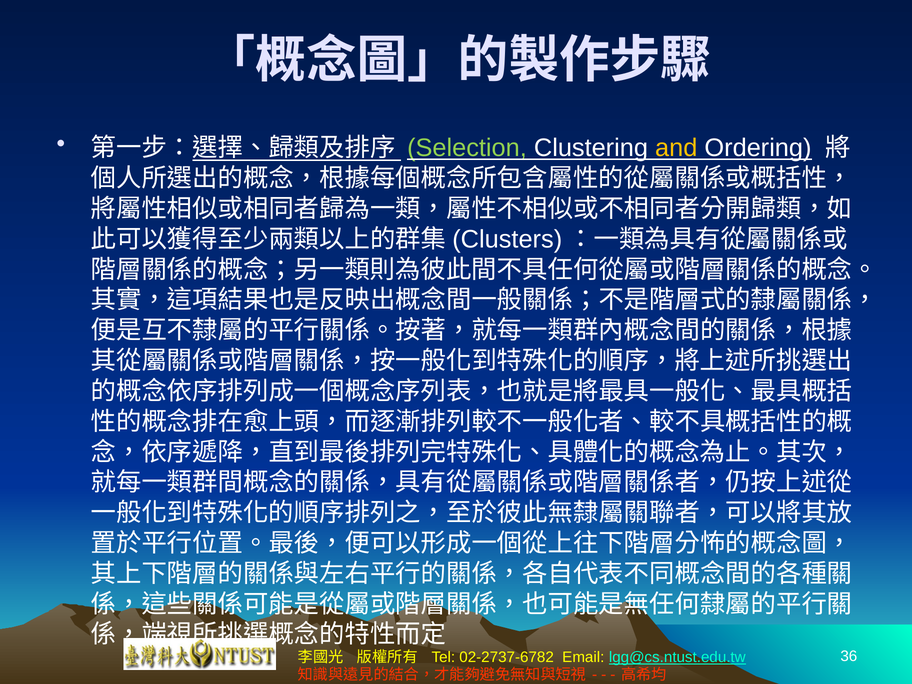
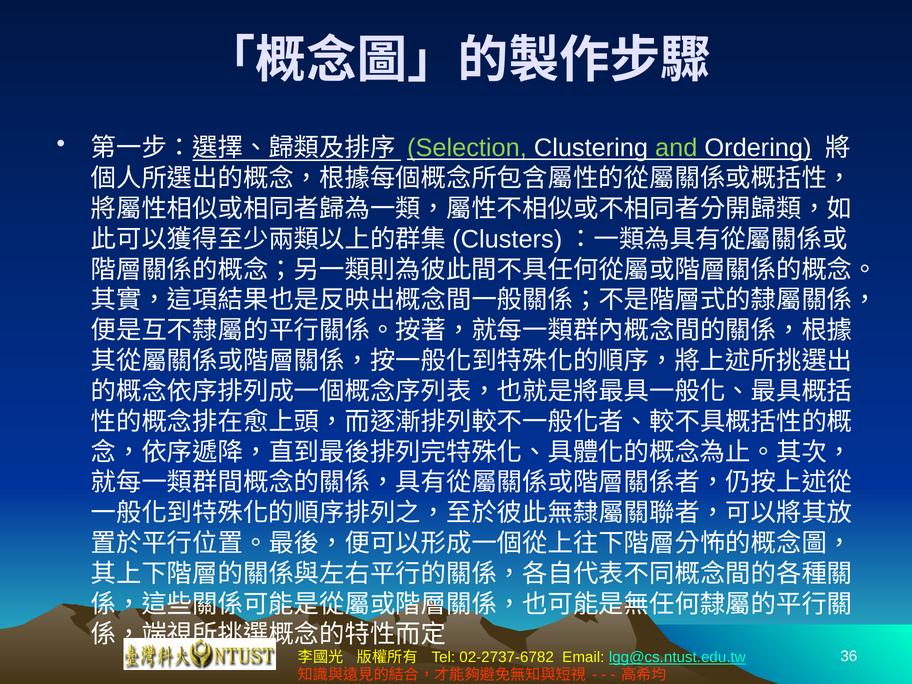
and colour: yellow -> light green (676, 148)
